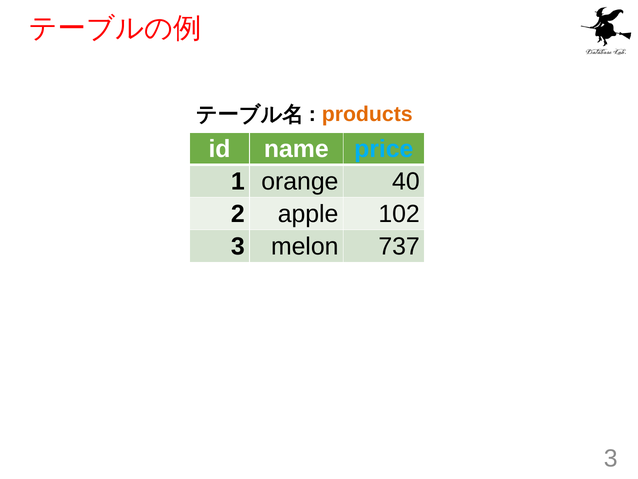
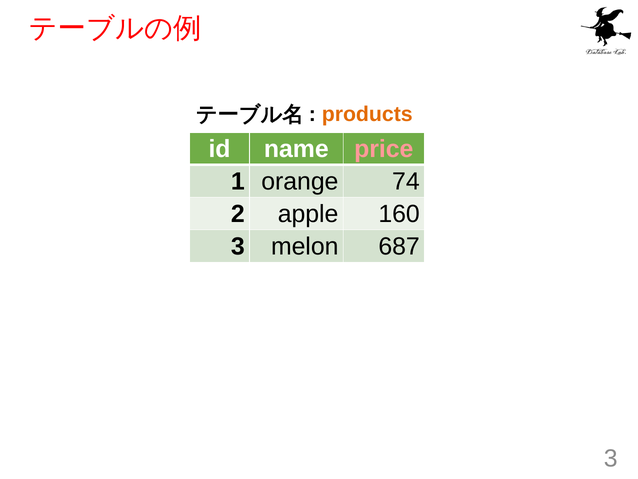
price colour: light blue -> pink (384, 149)
40: 40 -> 74 (406, 181)
102: 102 -> 160 (399, 214)
737: 737 -> 687 (399, 246)
